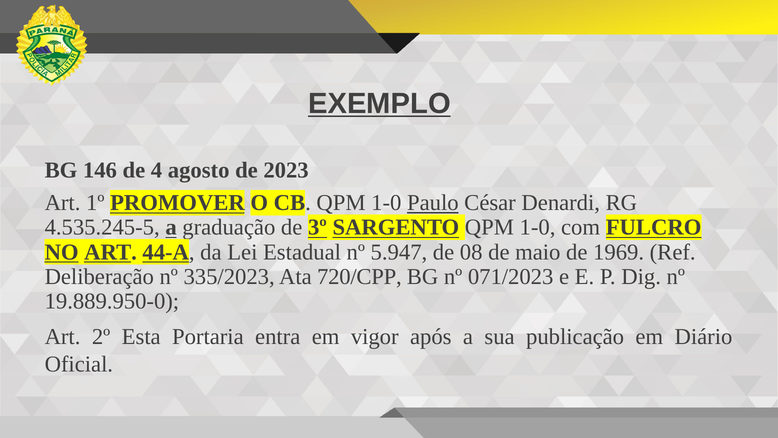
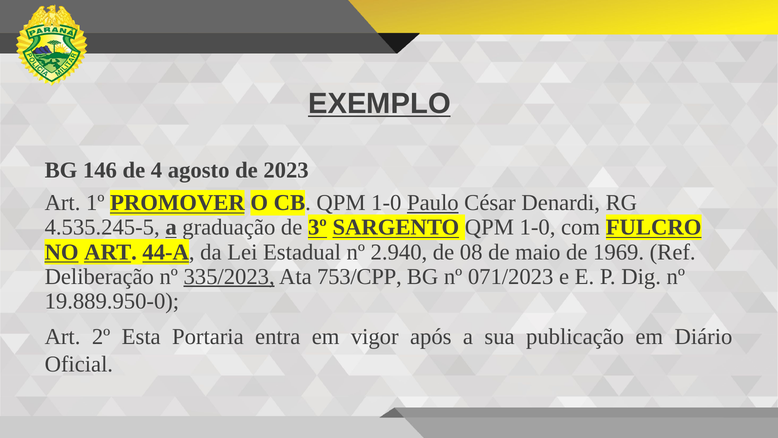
5.947: 5.947 -> 2.940 (399, 252)
335/2023 underline: none -> present (229, 276)
720/CPP: 720/CPP -> 753/CPP (359, 276)
